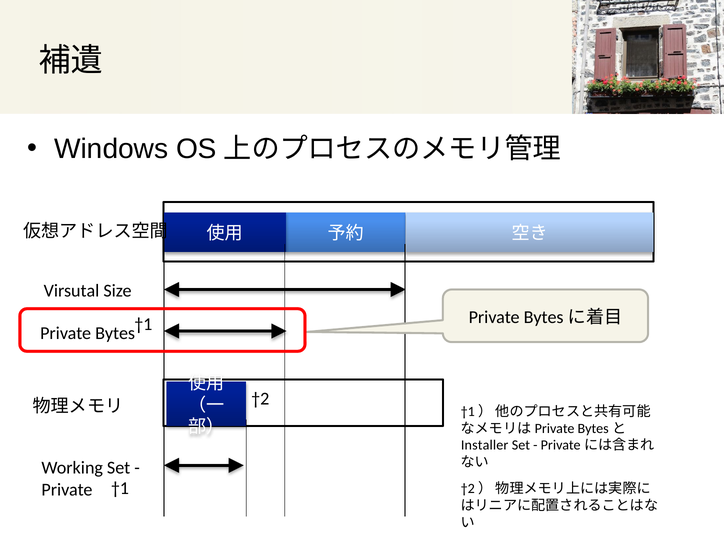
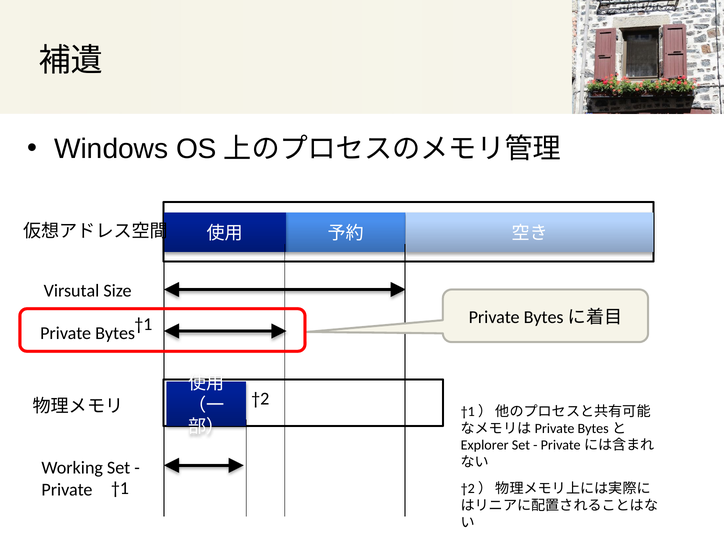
Installer: Installer -> Explorer (485, 445)
